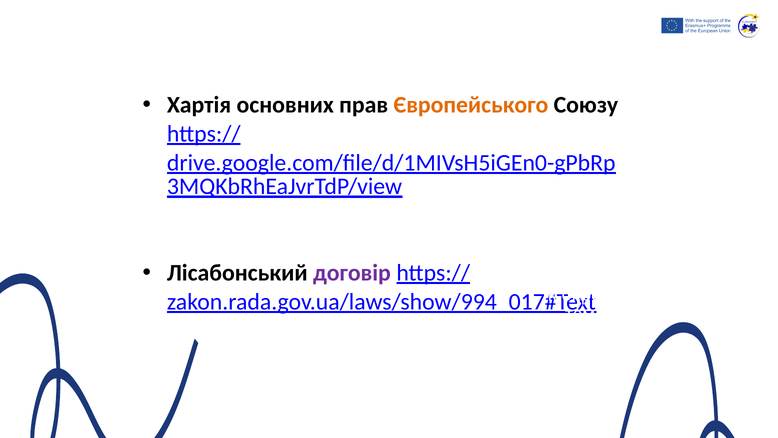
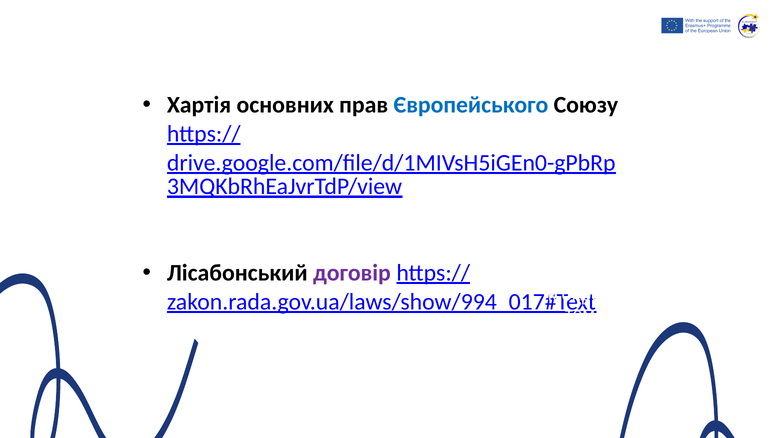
Європейського colour: orange -> blue (471, 105)
